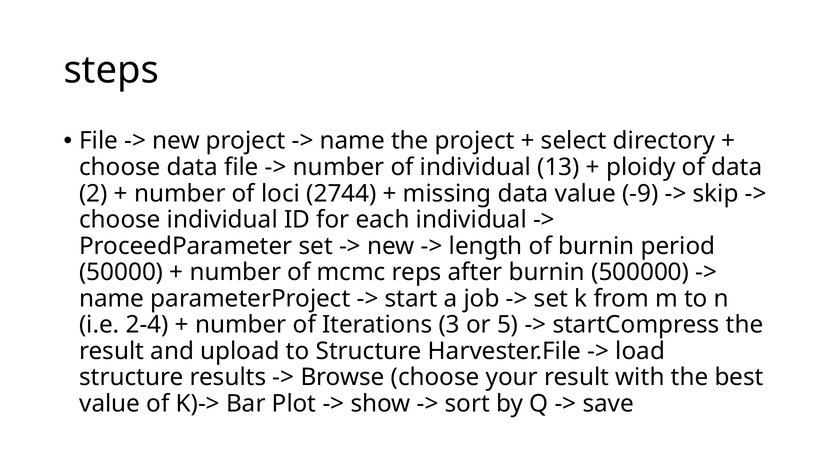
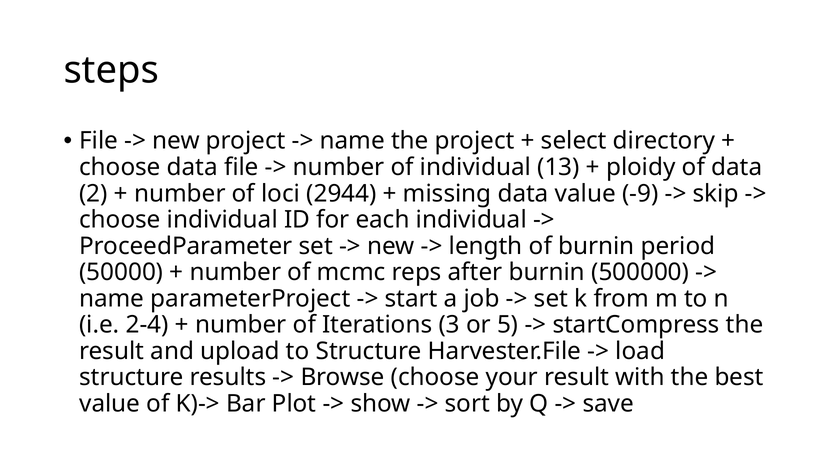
2744: 2744 -> 2944 (341, 194)
